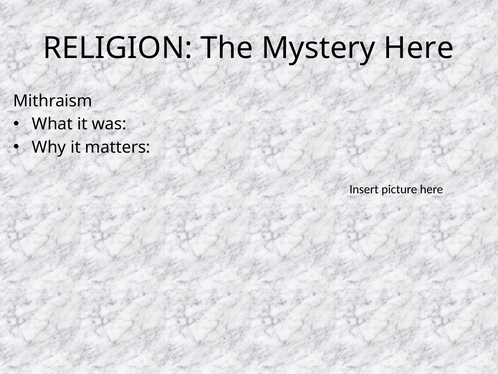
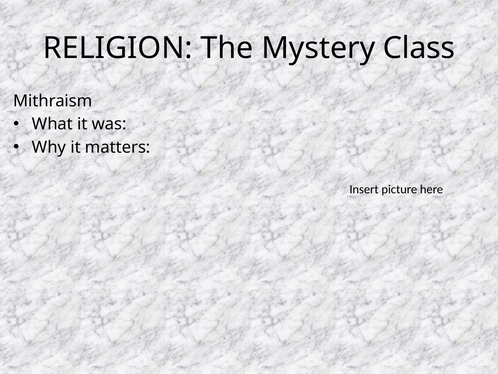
Mystery Here: Here -> Class (419, 48)
